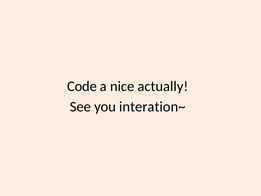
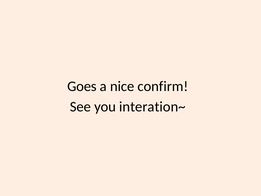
Code: Code -> Goes (82, 86)
actually: actually -> confirm (163, 86)
